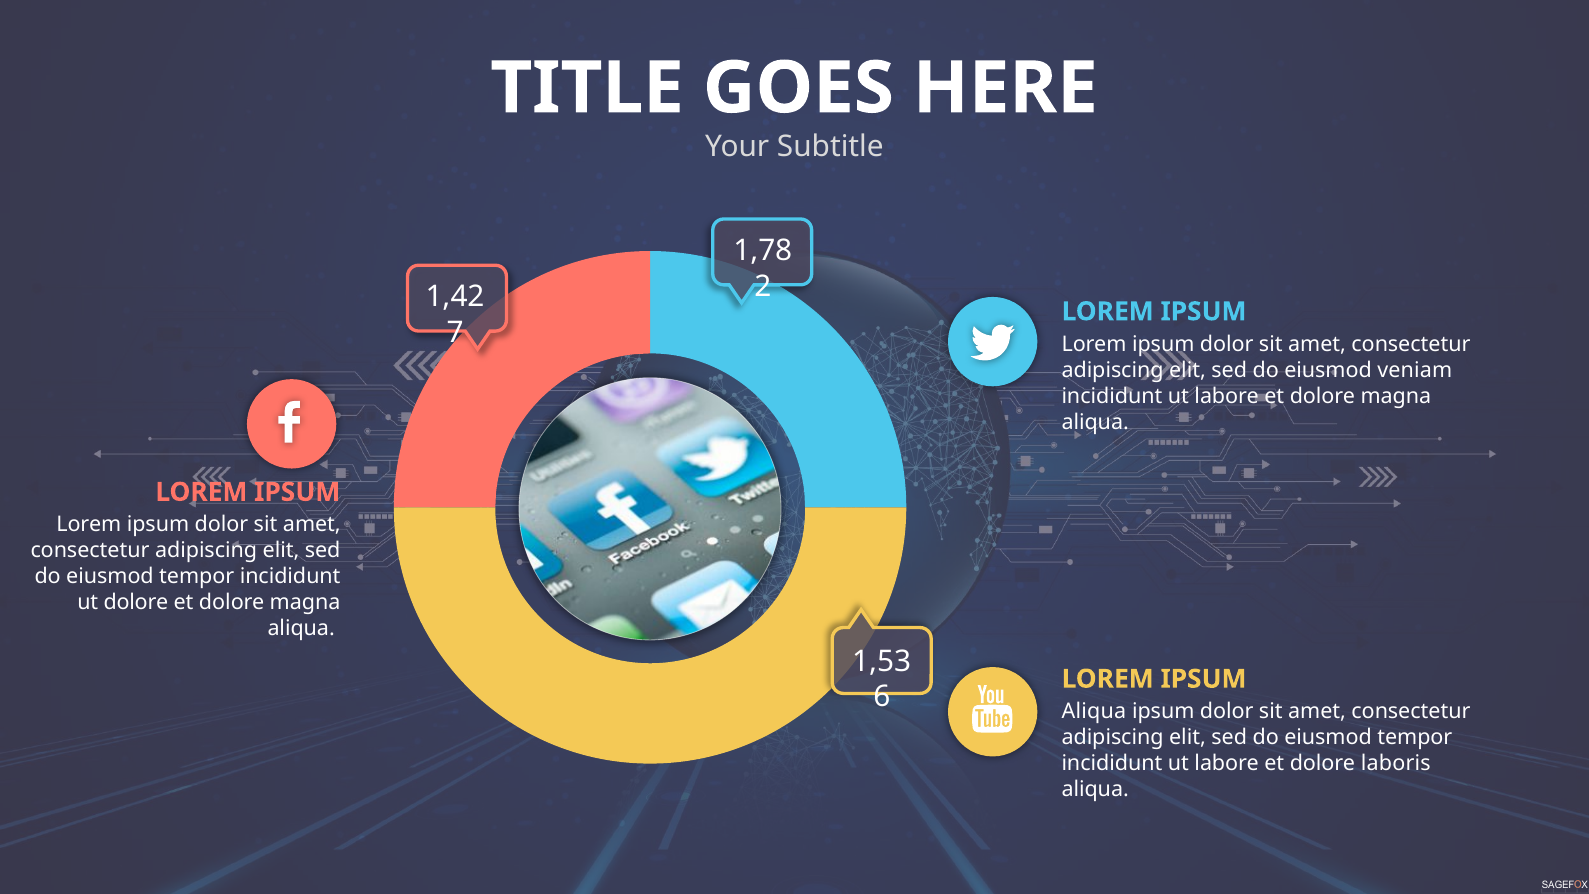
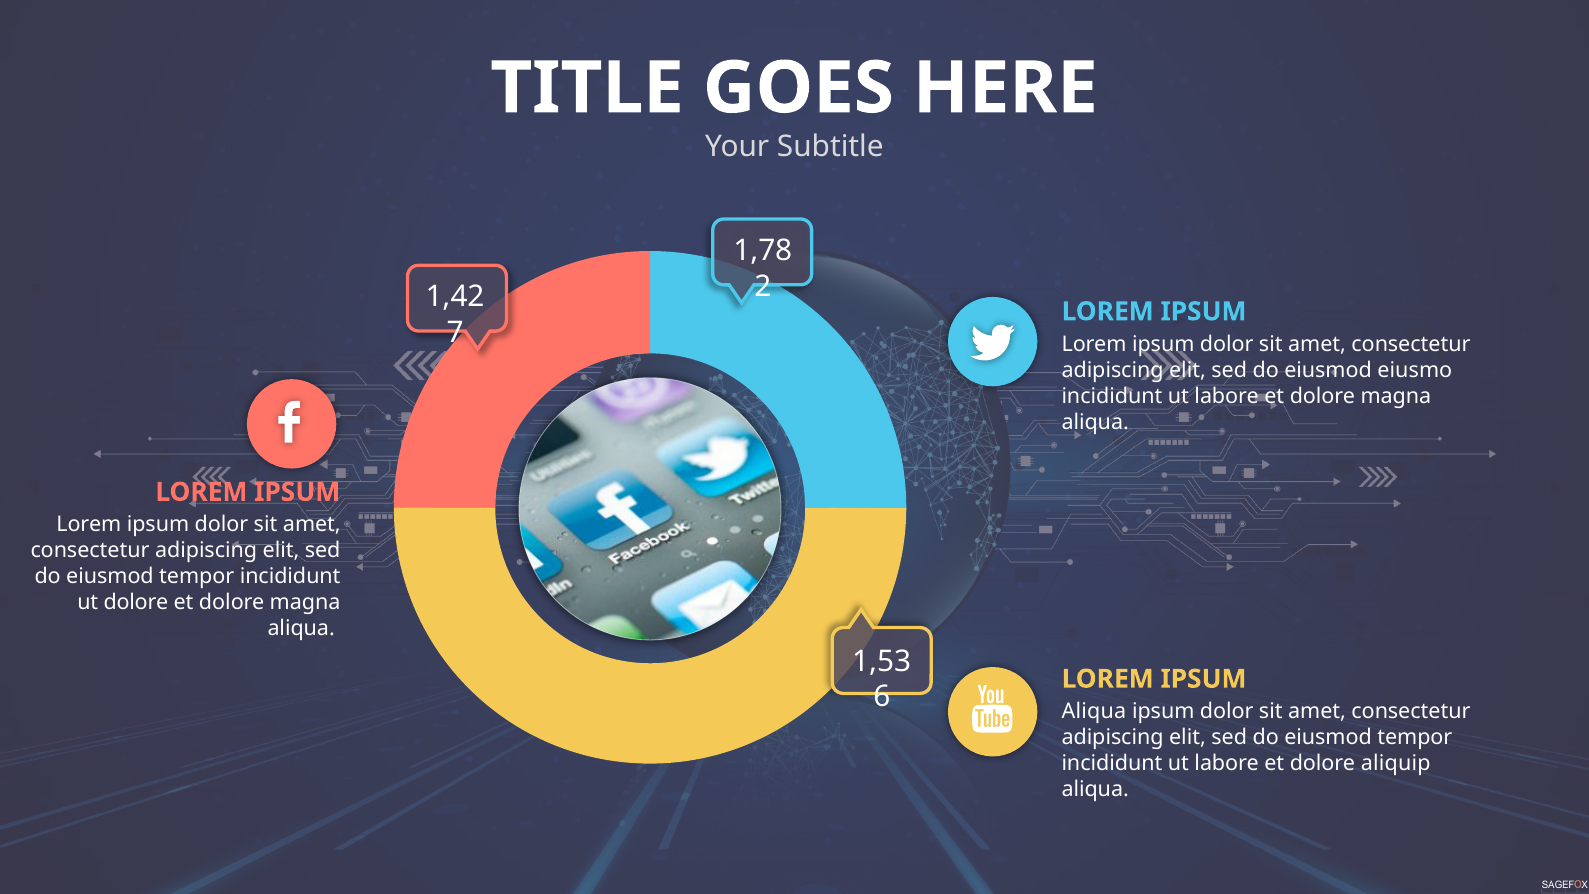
veniam: veniam -> eiusmo (1415, 370)
laboris: laboris -> aliquip (1396, 763)
